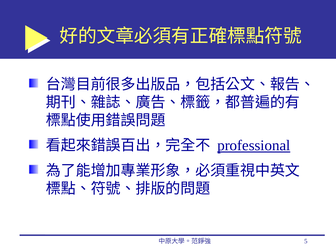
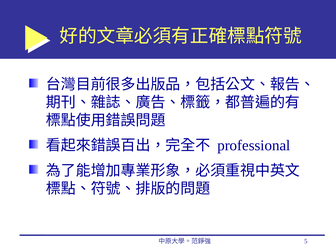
professional underline: present -> none (254, 146)
